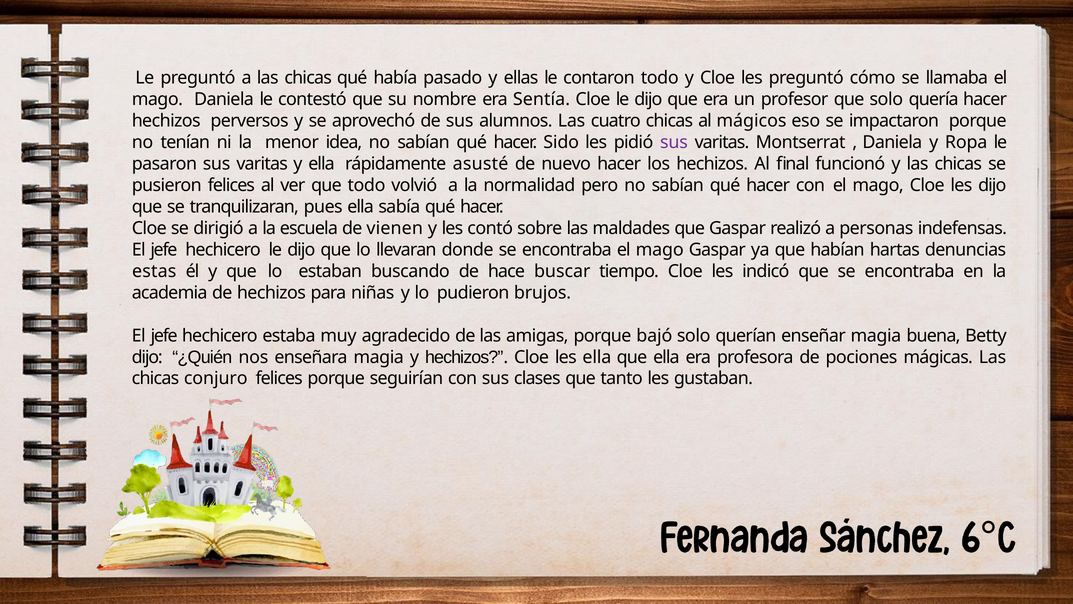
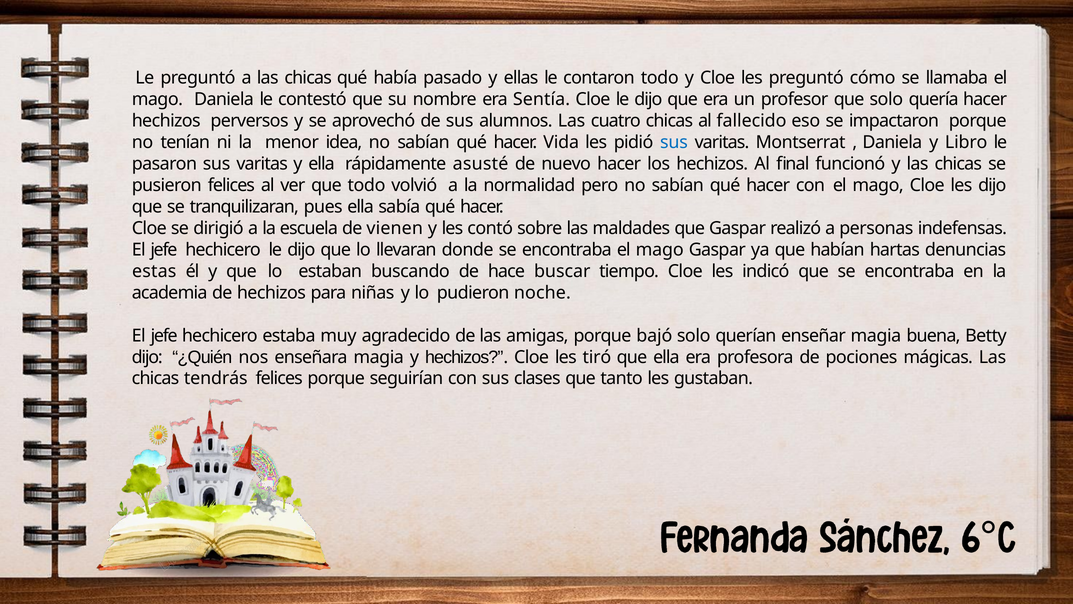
mágicos: mágicos -> fallecido (751, 121)
Sido: Sido -> Vida (561, 142)
sus colour: purple -> blue (674, 142)
Ropa: Ropa -> Libro (966, 142)
brujos: brujos -> noche (542, 292)
les ella: ella -> tiró (597, 357)
conjuro: conjuro -> tendrás (216, 378)
